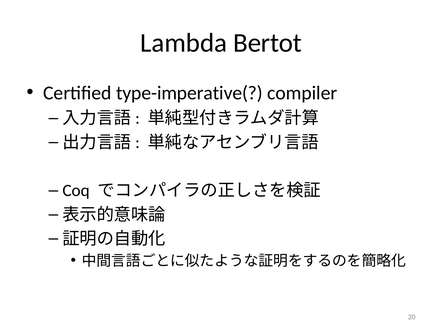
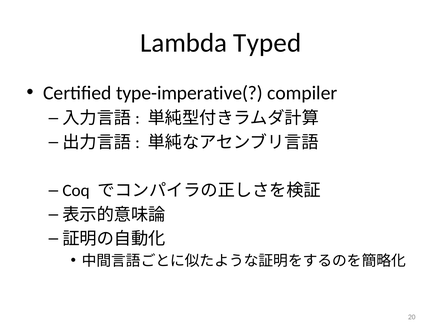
Bertot: Bertot -> Typed (267, 43)
